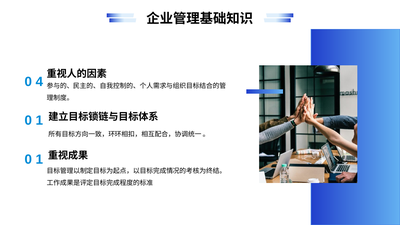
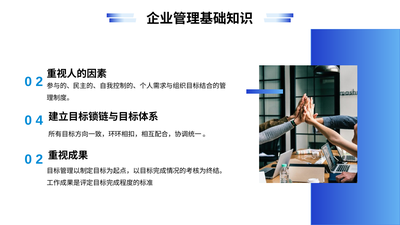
4: 4 -> 2 (39, 82)
1: 1 -> 4 (39, 121)
1: 1 -> 2 (39, 159)
